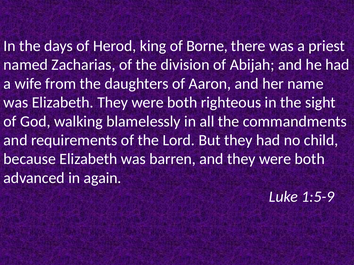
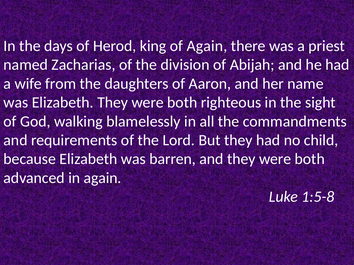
of Borne: Borne -> Again (207, 46)
1:5-9: 1:5-9 -> 1:5-8 (318, 197)
